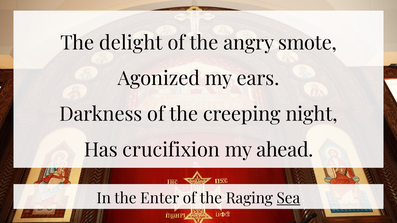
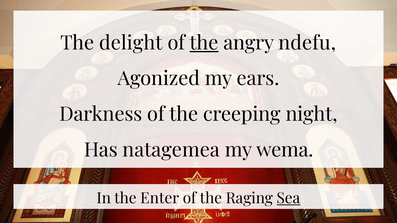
the underline: none -> present (204, 43)
smote: smote -> ndefu (307, 43)
crucifixion: crucifixion -> natagemea (171, 150)
ahead: ahead -> wema (285, 150)
